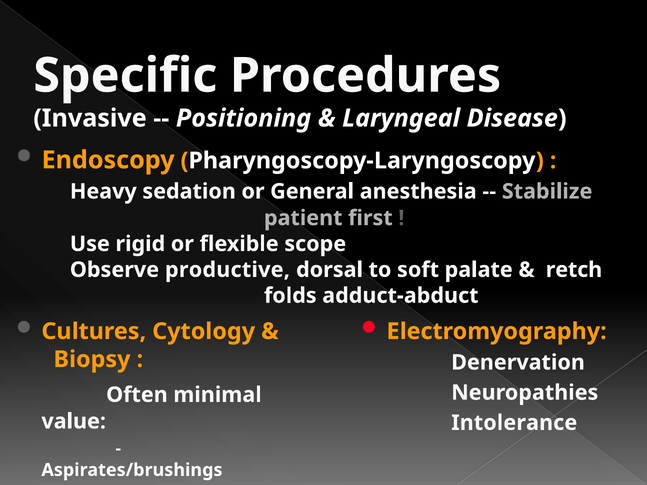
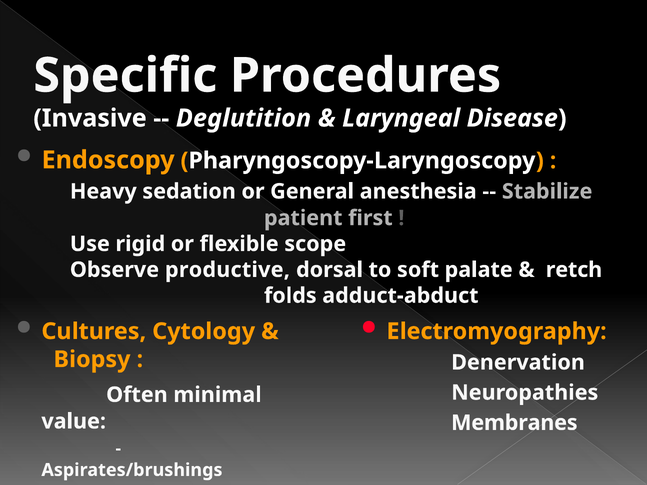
Positioning: Positioning -> Deglutition (244, 118)
Intolerance: Intolerance -> Membranes (514, 423)
